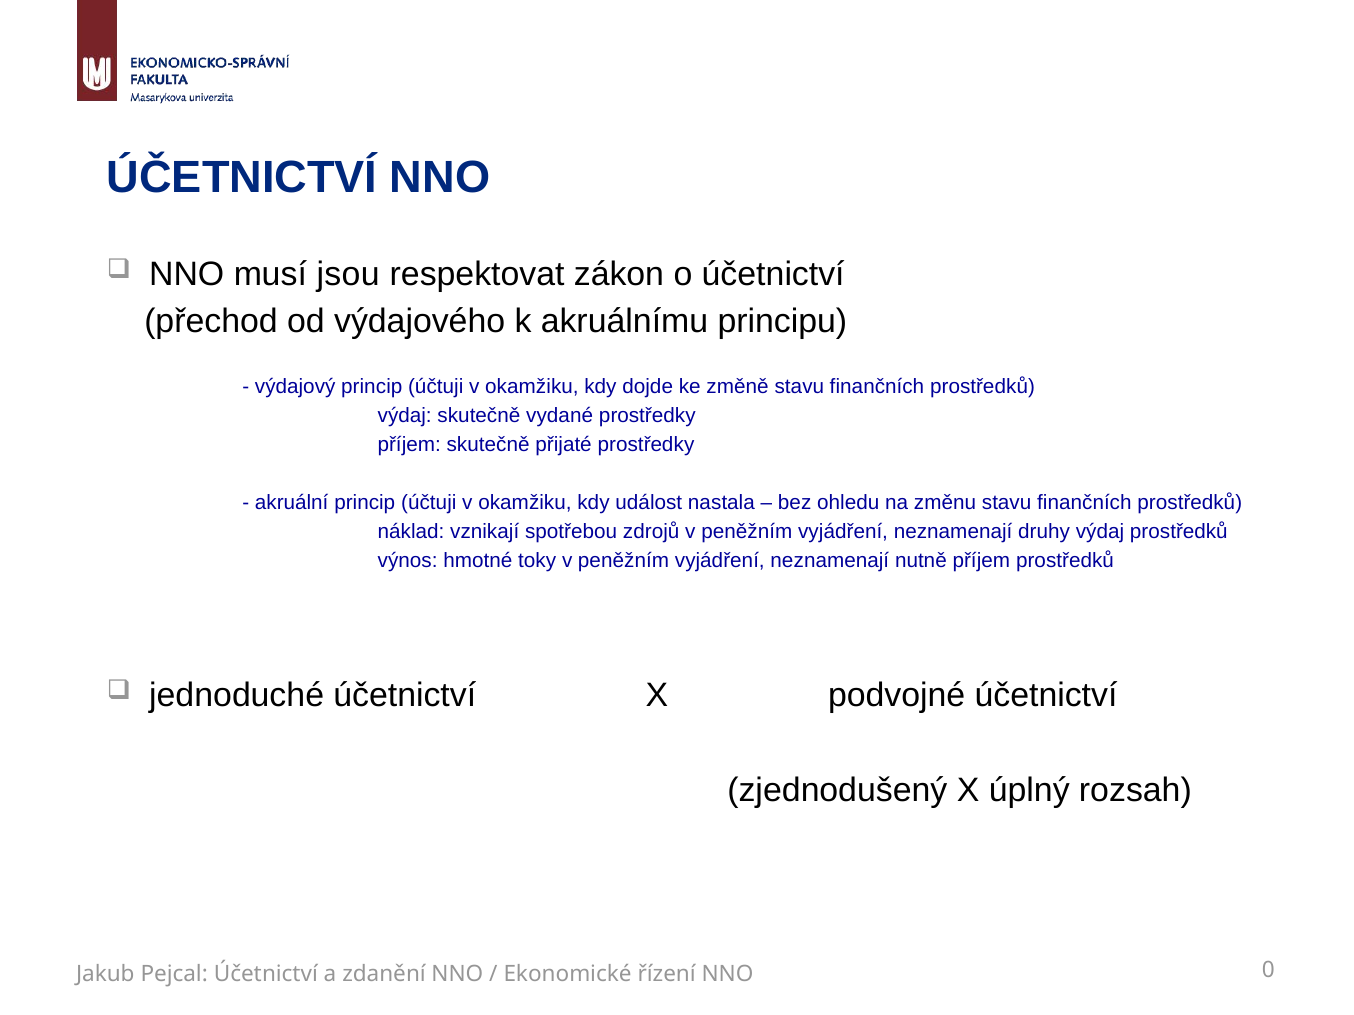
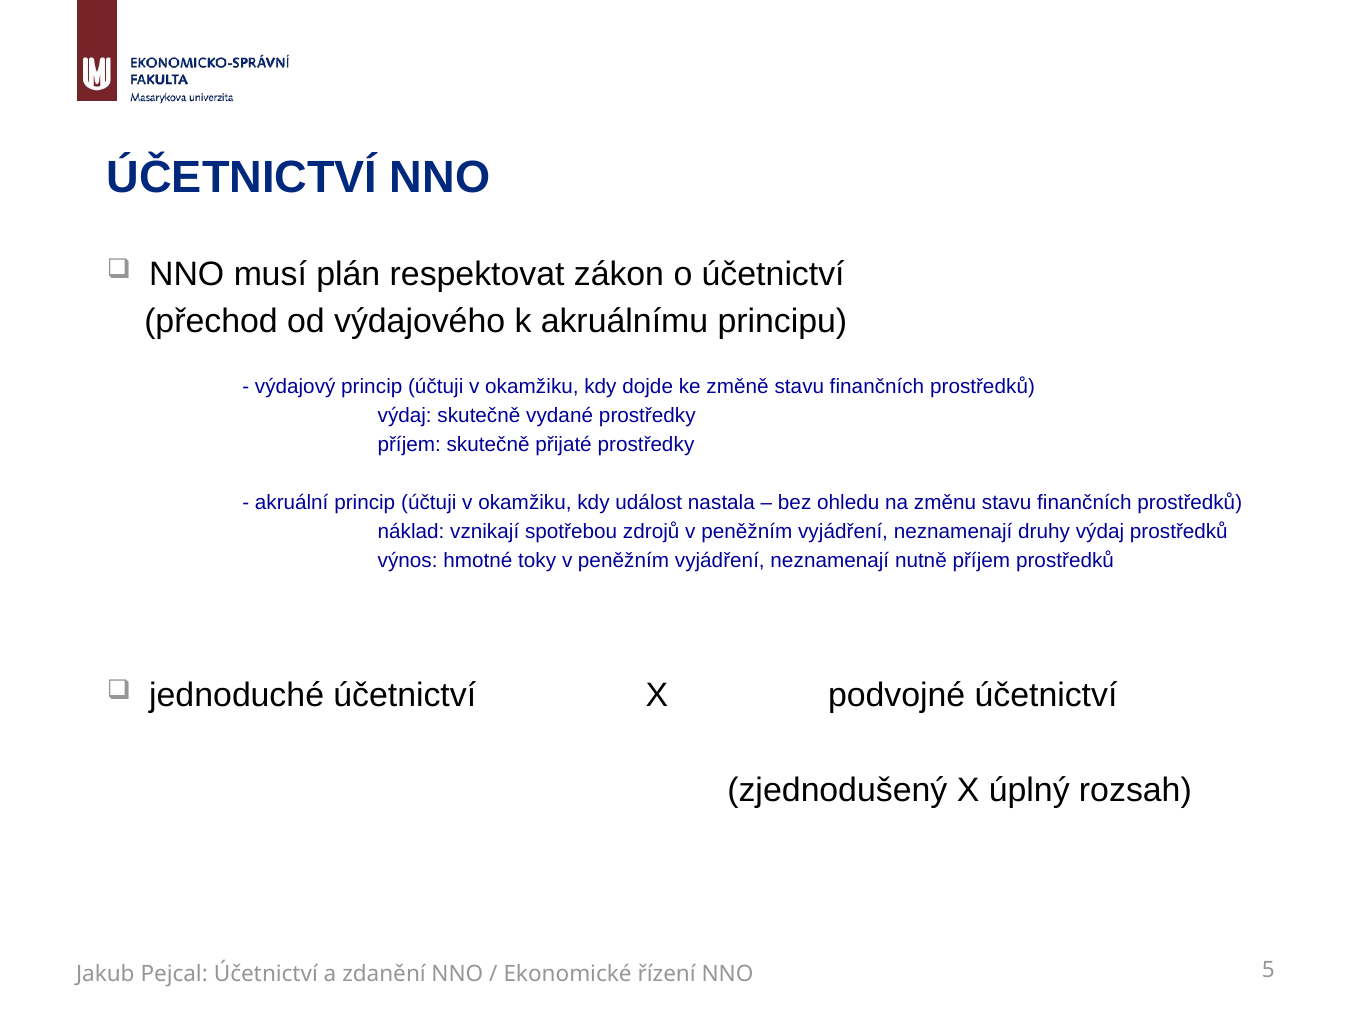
jsou: jsou -> plán (348, 274)
0: 0 -> 5 (1268, 971)
